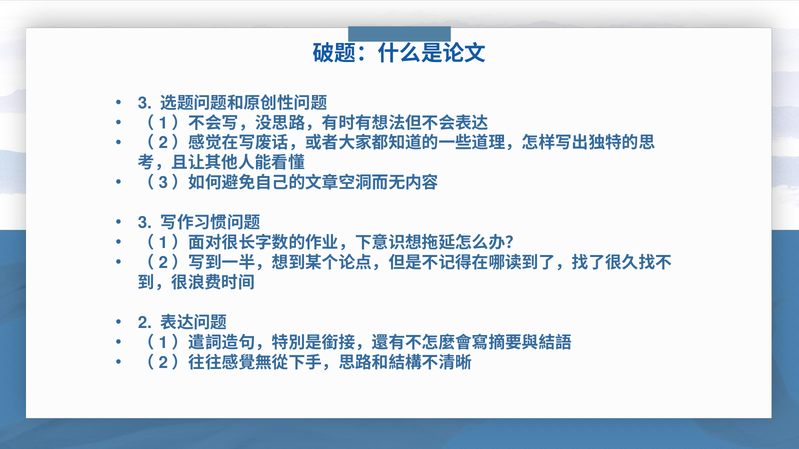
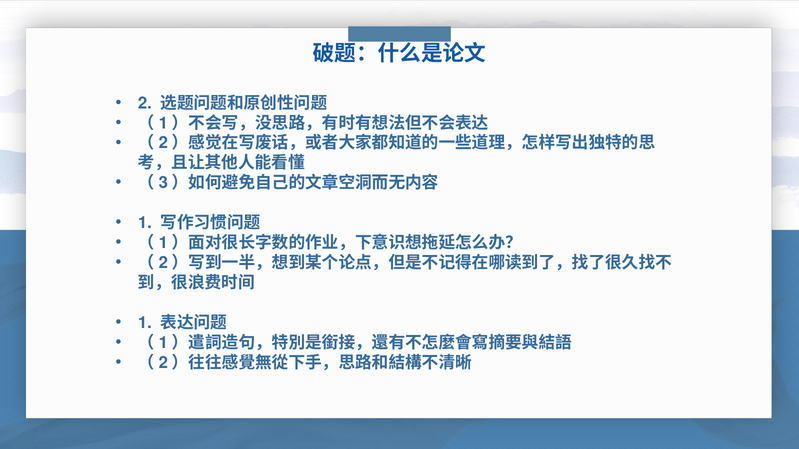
3: 3 -> 2 (145, 103)
3: 3 -> 1 (145, 223)
2: 2 -> 1 (145, 323)
